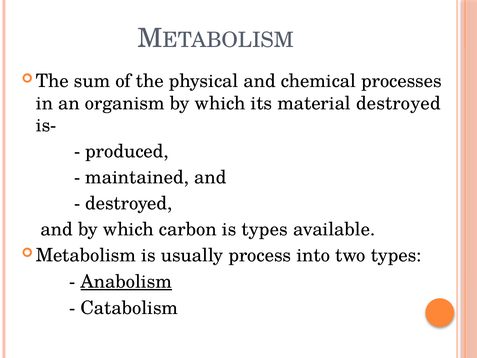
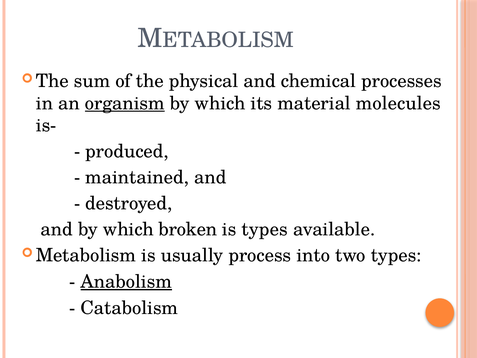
organism underline: none -> present (125, 103)
material destroyed: destroyed -> molecules (398, 103)
carbon: carbon -> broken (188, 229)
